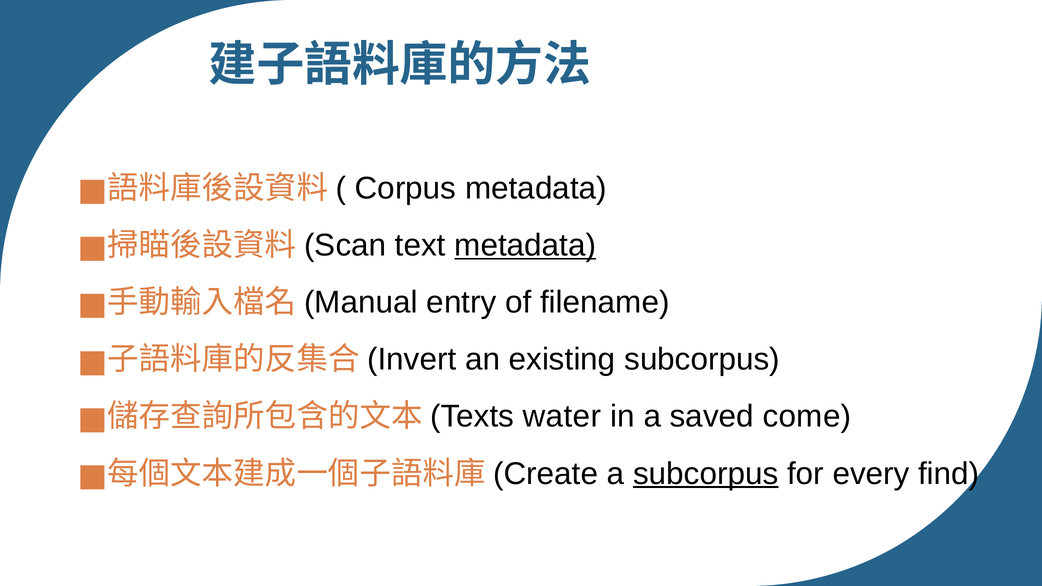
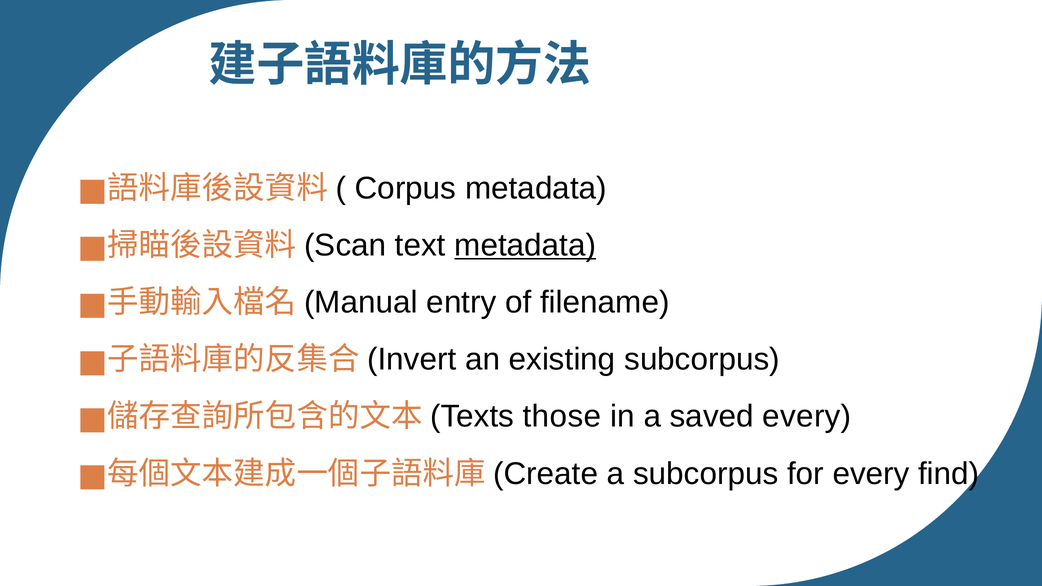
water: water -> those (562, 417)
saved come: come -> every (807, 417)
subcorpus underline: present -> none (706, 474)
